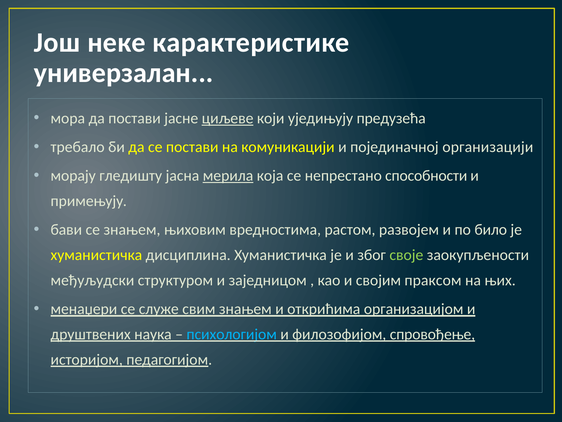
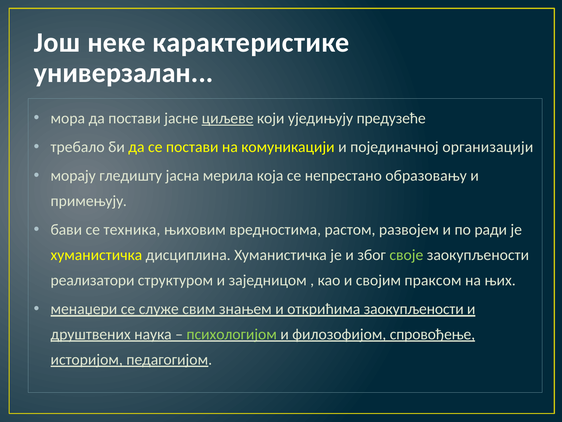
предузећа: предузећа -> предузеће (391, 118)
мерила underline: present -> none (228, 175)
способности: способности -> образовању (426, 175)
се знањем: знањем -> техника (132, 229)
било: било -> ради (491, 229)
међуљудски: међуљудски -> реализатори (93, 280)
открићима организацијом: организацијом -> заокупљености (414, 309)
психологијом colour: light blue -> light green (232, 334)
